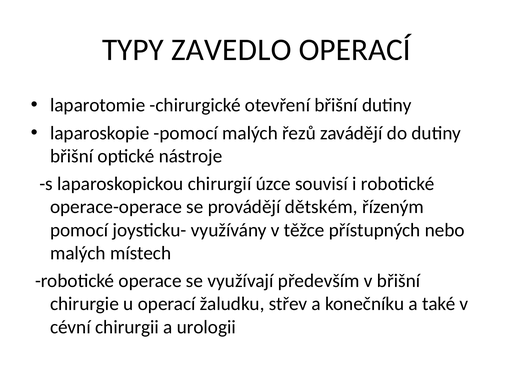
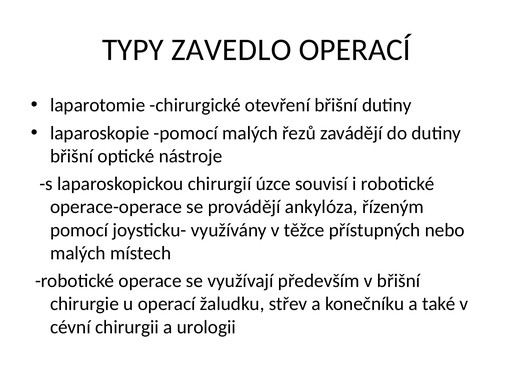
dětském: dětském -> ankylóza (321, 207)
